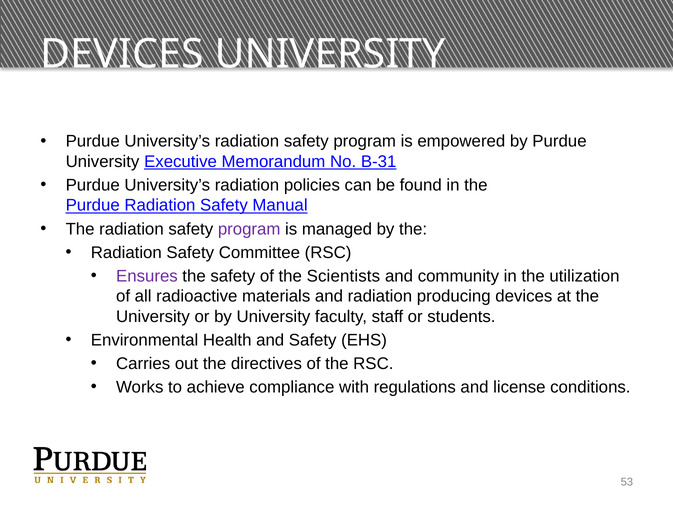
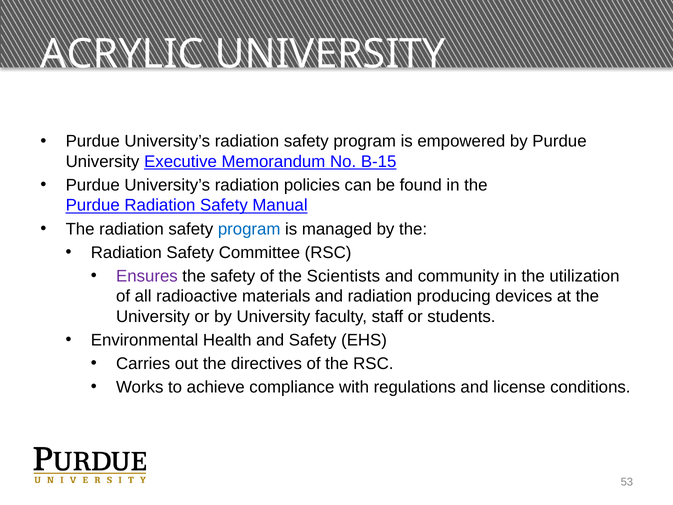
DEVICES: DEVICES -> ACRYLIC (122, 54)
B-31: B-31 -> B-15 (379, 162)
program colour: purple -> blue (249, 229)
